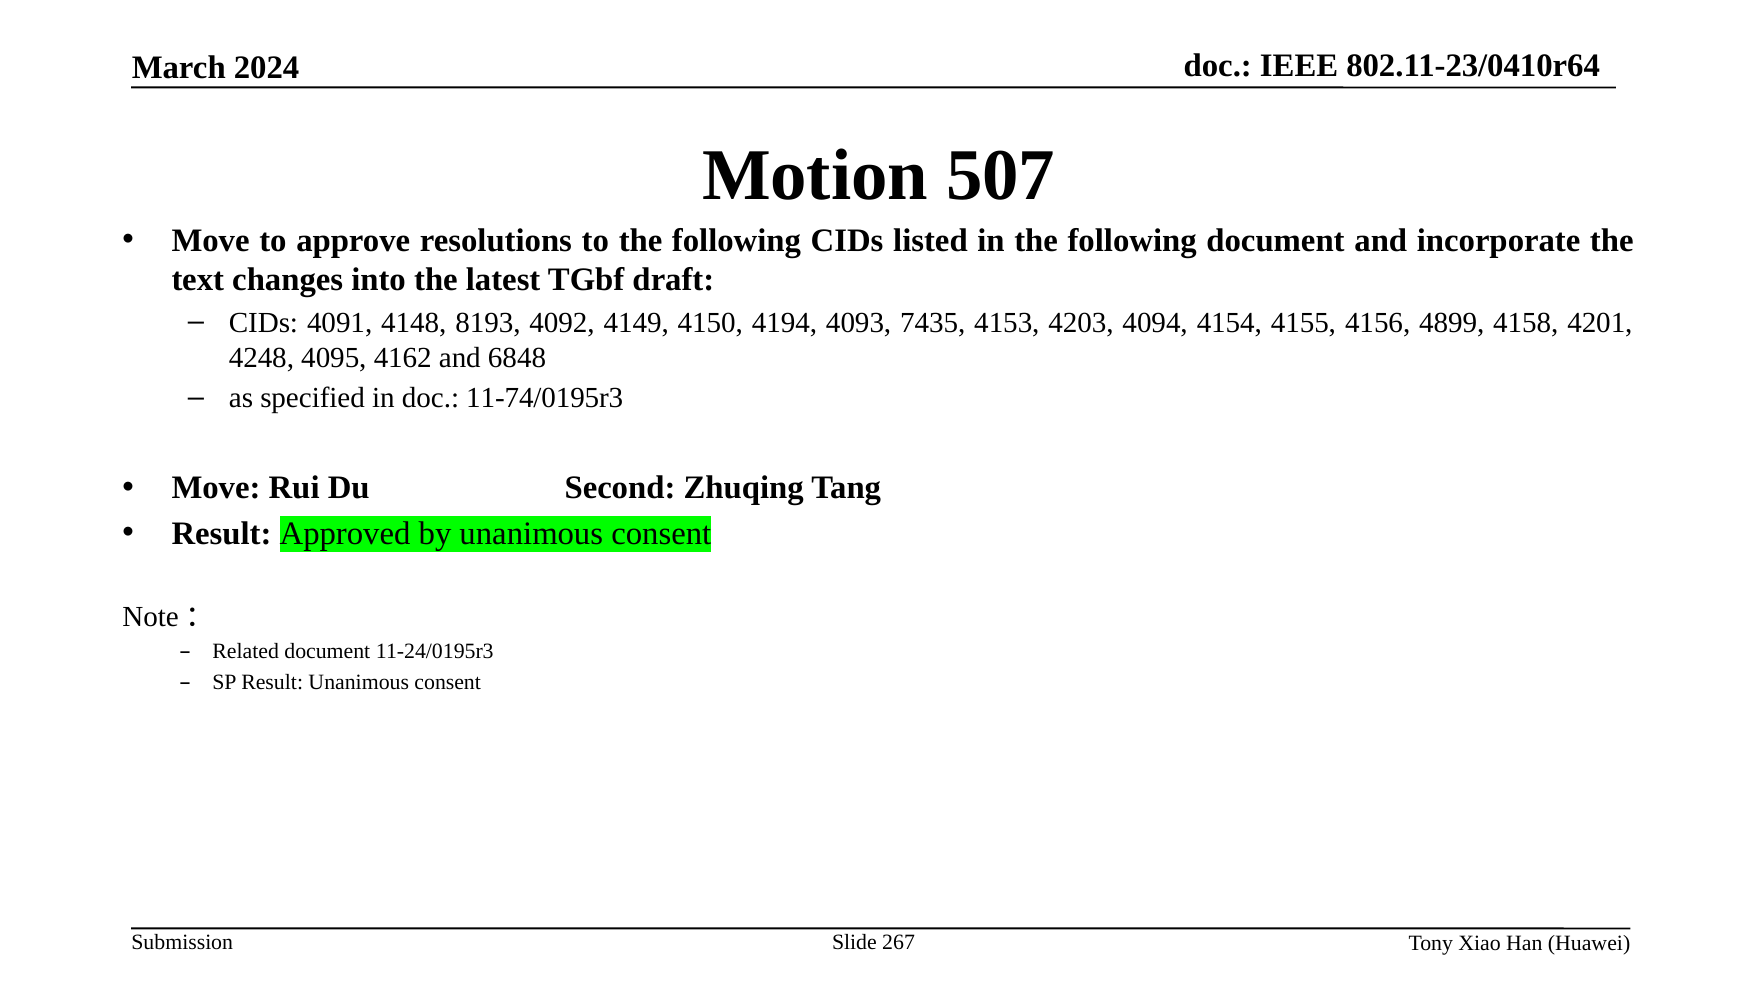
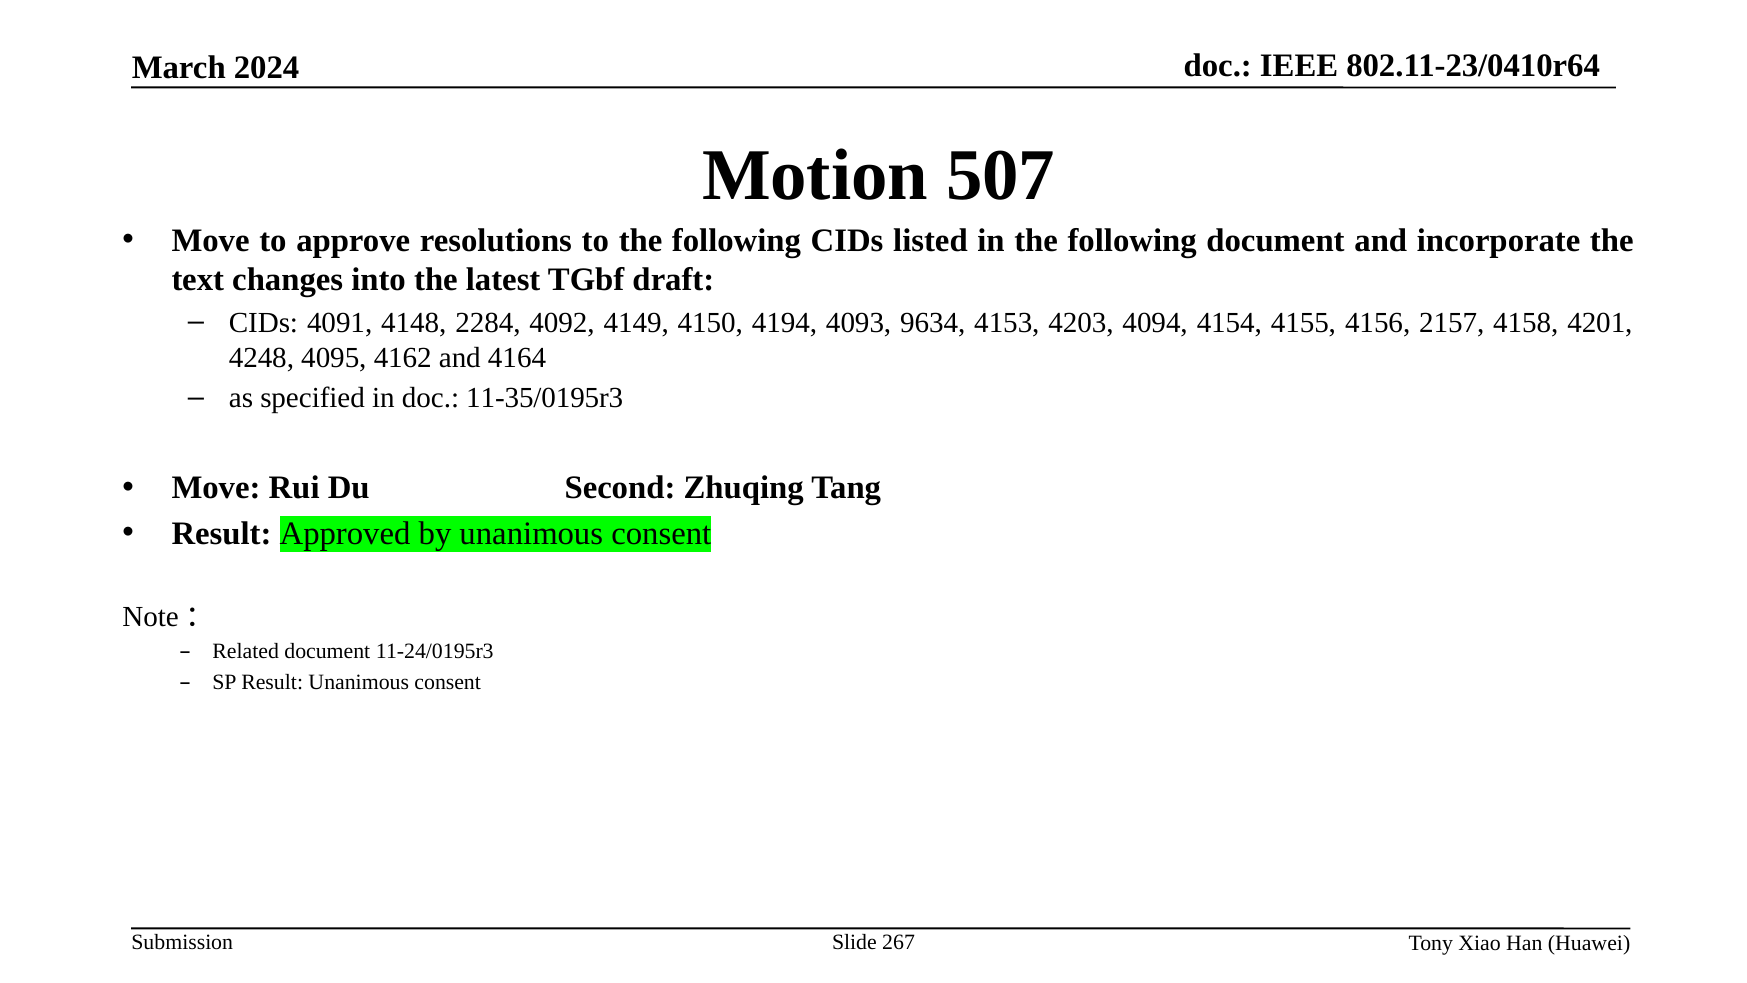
8193: 8193 -> 2284 (488, 322)
7435: 7435 -> 9634 (933, 322)
4899: 4899 -> 2157 (1452, 322)
6848: 6848 -> 4164 (517, 357)
11-74/0195r3: 11-74/0195r3 -> 11-35/0195r3 (545, 398)
